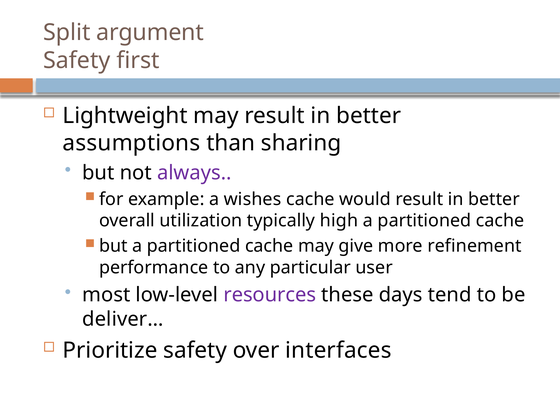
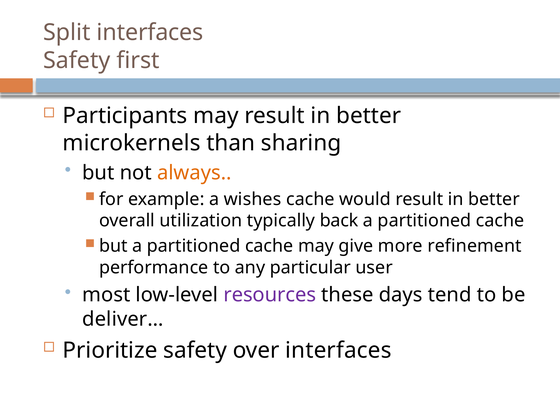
Split argument: argument -> interfaces (150, 32)
Lightweight: Lightweight -> Participants (125, 116)
assumptions: assumptions -> microkernels (132, 143)
always colour: purple -> orange (194, 173)
high: high -> back (339, 221)
